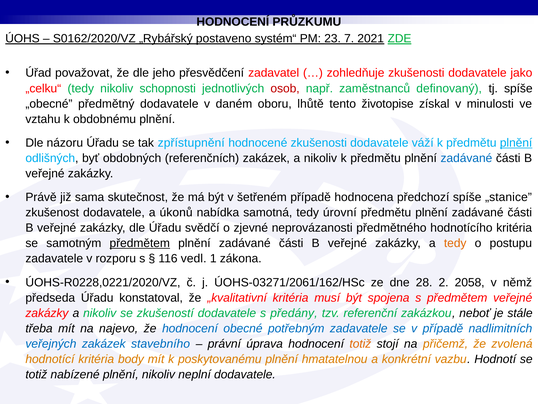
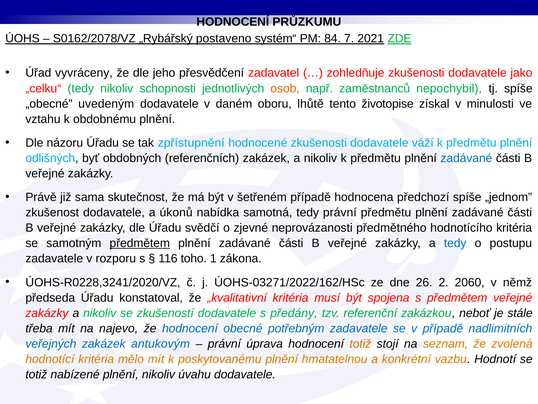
S0162/2020/VZ: S0162/2020/VZ -> S0162/2078/VZ (94, 38)
23: 23 -> 84 (333, 38)
považovat: považovat -> vyvráceny (84, 73)
osob colour: red -> orange (285, 88)
definovaný: definovaný -> nepochybil (449, 88)
předmětný: předmětný -> uvedeným (106, 104)
plnění underline: present -> none (516, 143)
„stanice: „stanice -> „jednom (509, 197)
tedy úrovní: úrovní -> právní (340, 212)
tedy colour: orange -> blue (455, 243)
vedl: vedl -> toho (194, 258)
ÚOHS-R0228,0221/2020/VZ: ÚOHS-R0228,0221/2020/VZ -> ÚOHS-R0228,3241/2020/VZ (103, 282)
ÚOHS-03271/2061/162/HSc: ÚOHS-03271/2061/162/HSc -> ÚOHS-03271/2022/162/HSc (289, 282)
28: 28 -> 26 (424, 282)
2058: 2058 -> 2060 (470, 282)
stavebního: stavebního -> antukovým (161, 343)
přičemž: přičemž -> seznam (446, 343)
body: body -> mělo (131, 359)
neplní: neplní -> úvahu (195, 374)
